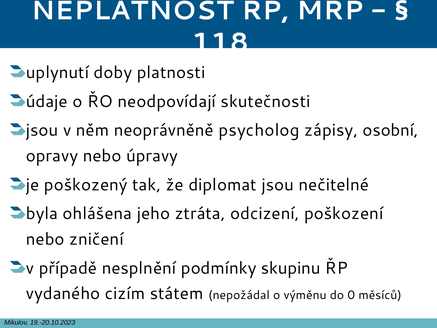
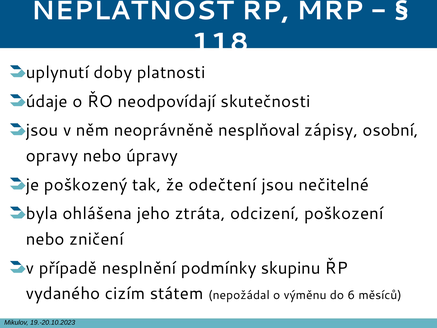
psycholog: psycholog -> nesplňoval (259, 130)
diplomat: diplomat -> odečtení (222, 185)
0: 0 -> 6 (351, 295)
